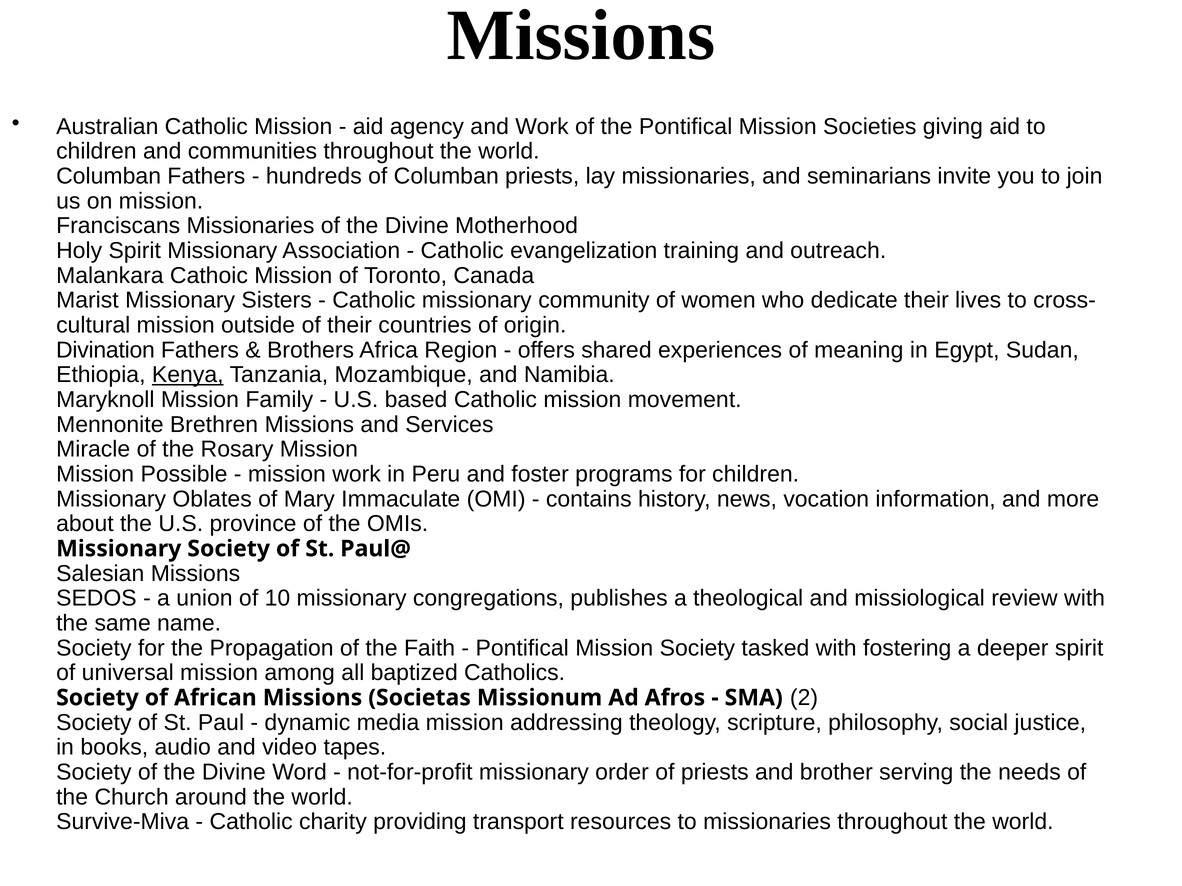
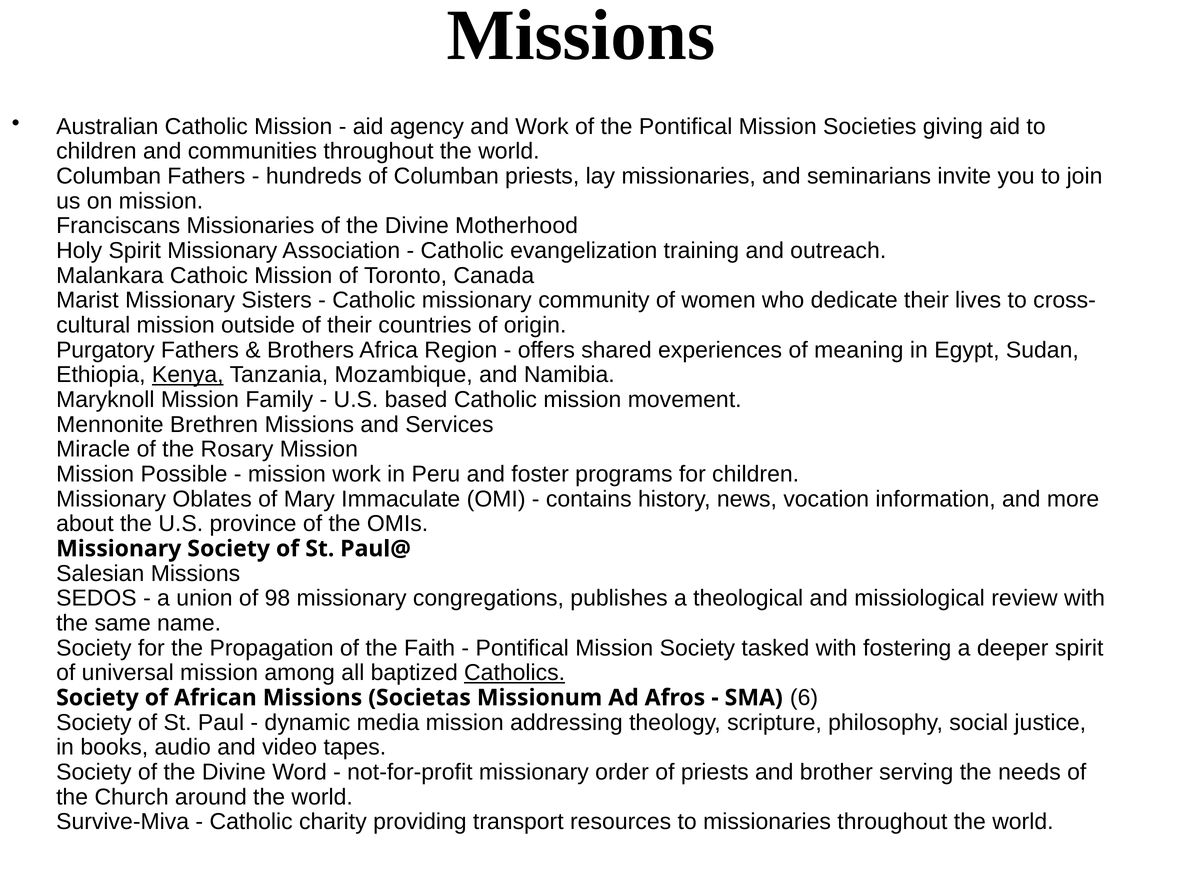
Divination: Divination -> Purgatory (105, 350)
10: 10 -> 98 (277, 599)
Catholics underline: none -> present (515, 673)
2: 2 -> 6 (804, 698)
